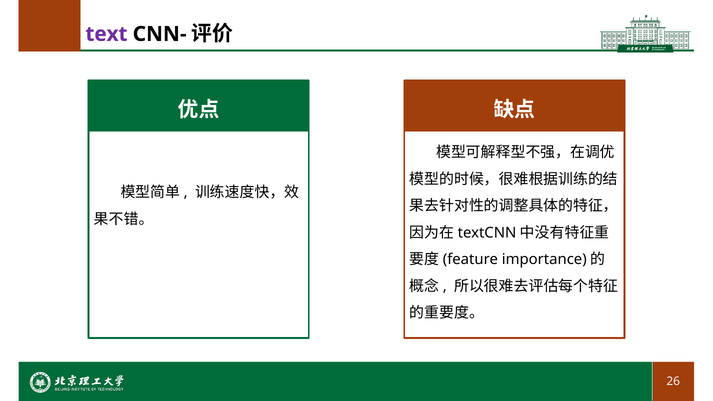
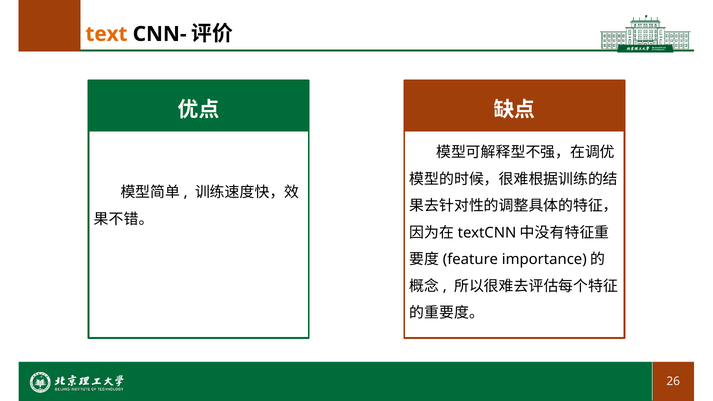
text colour: purple -> orange (106, 34)
